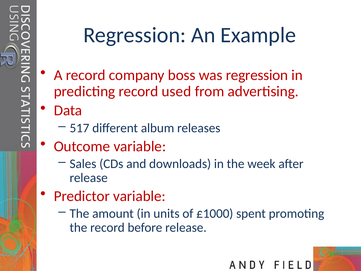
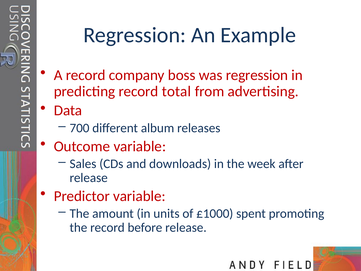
used: used -> total (176, 91)
517: 517 -> 700 (79, 128)
